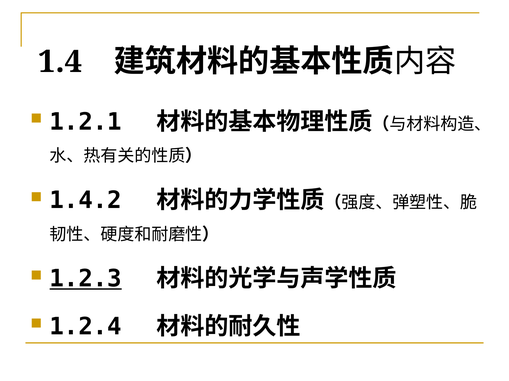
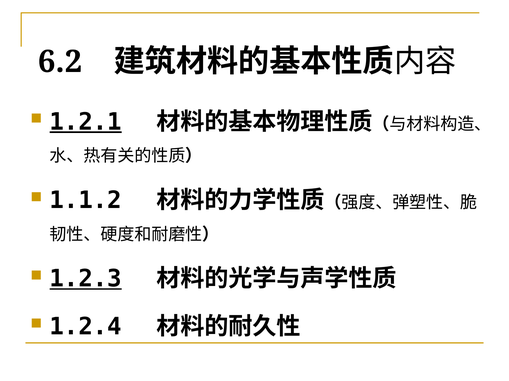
1.4: 1.4 -> 6.2 (60, 62)
1.2.1 underline: none -> present (86, 122)
1.4.2: 1.4.2 -> 1.1.2 (86, 201)
